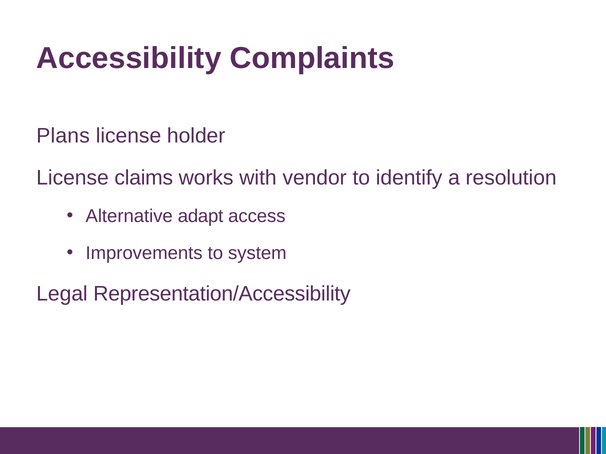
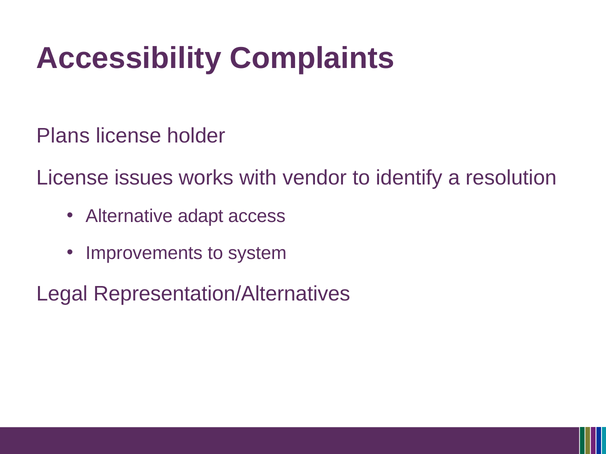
claims: claims -> issues (144, 178)
Representation/Accessibility: Representation/Accessibility -> Representation/Alternatives (222, 294)
